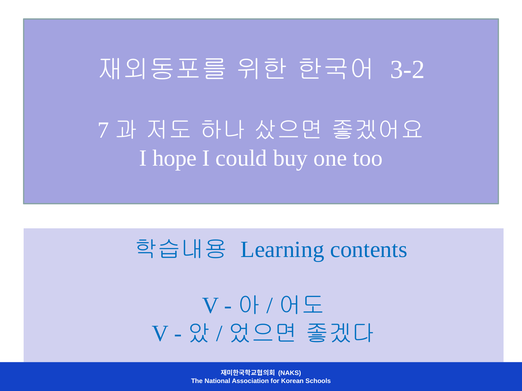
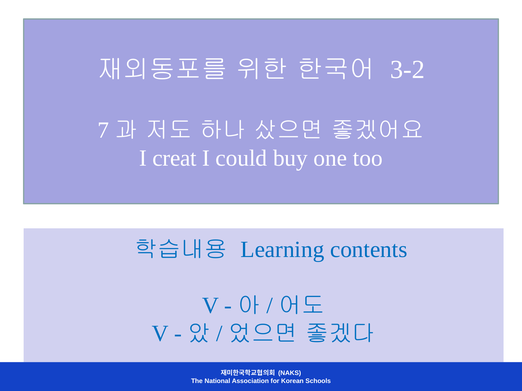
hope: hope -> creat (175, 158)
